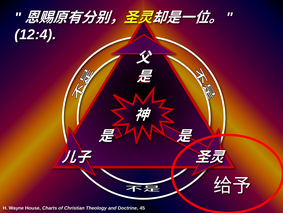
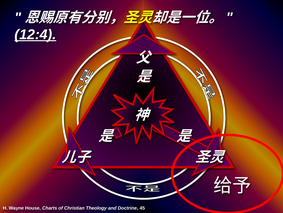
12:4 underline: none -> present (35, 34)
